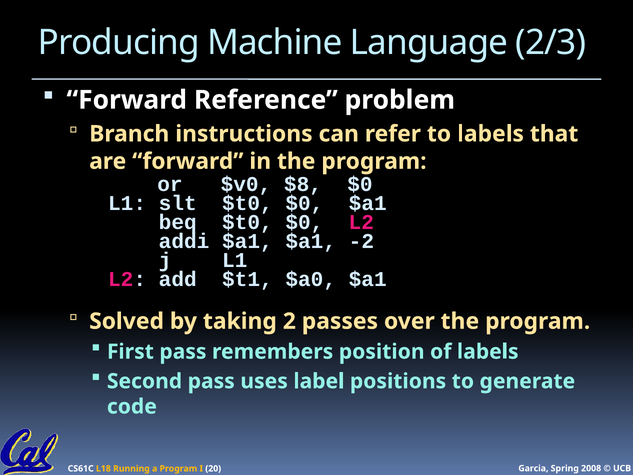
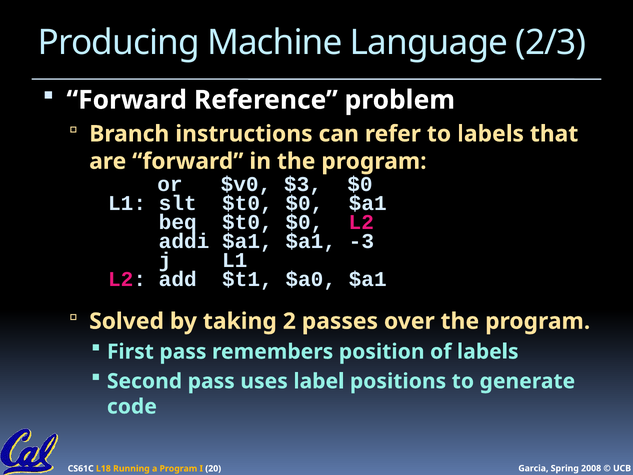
$8: $8 -> $3 (303, 184)
-2: -2 -> -3 (361, 241)
